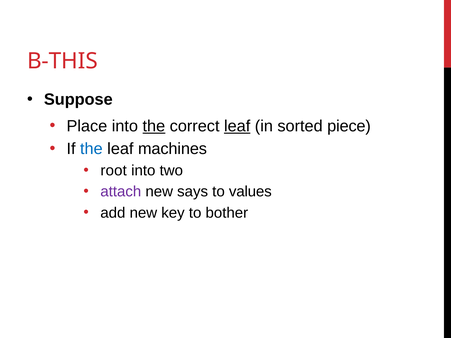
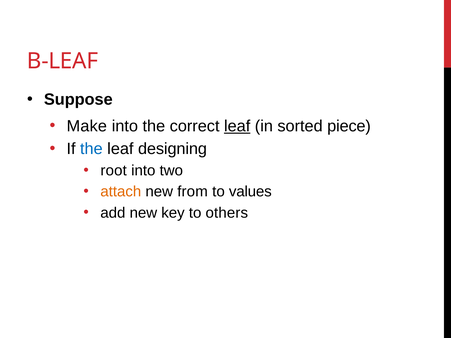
B-THIS: B-THIS -> B-LEAF (63, 61)
Place: Place -> Make (87, 126)
the underline: present -> none (154, 126)
machines: machines -> designing (172, 149)
attach colour: purple -> orange (121, 192)
says: says -> from (193, 192)
bother: bother -> others (227, 213)
